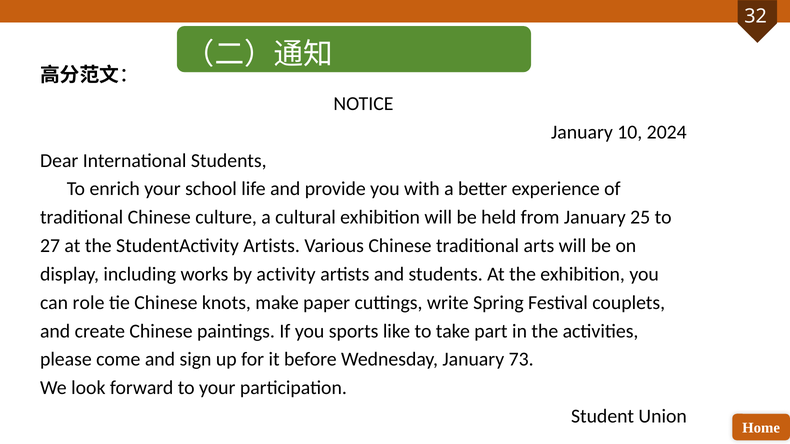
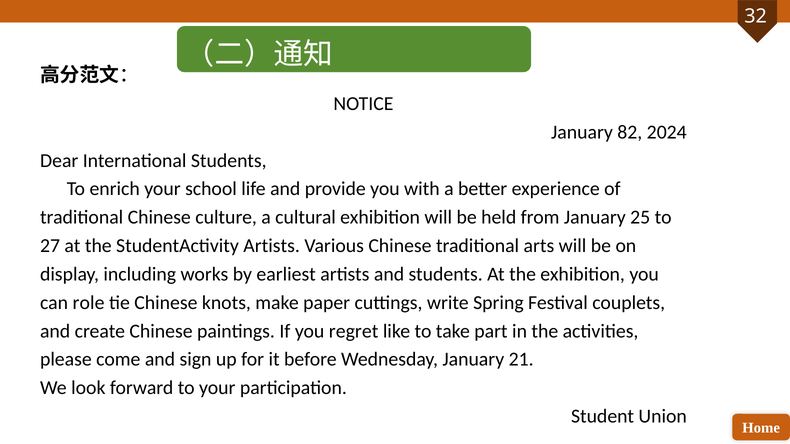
10: 10 -> 82 (630, 132)
activity: activity -> earliest (286, 274)
sports: sports -> regret (354, 331)
73: 73 -> 21 (521, 360)
